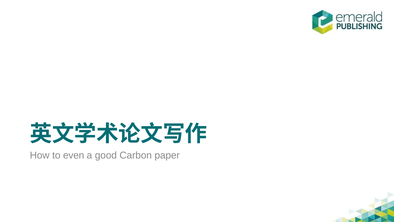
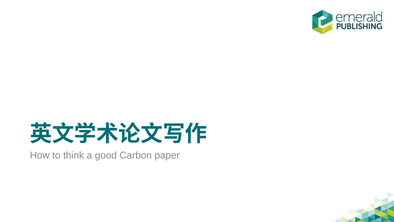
even: even -> think (74, 155)
